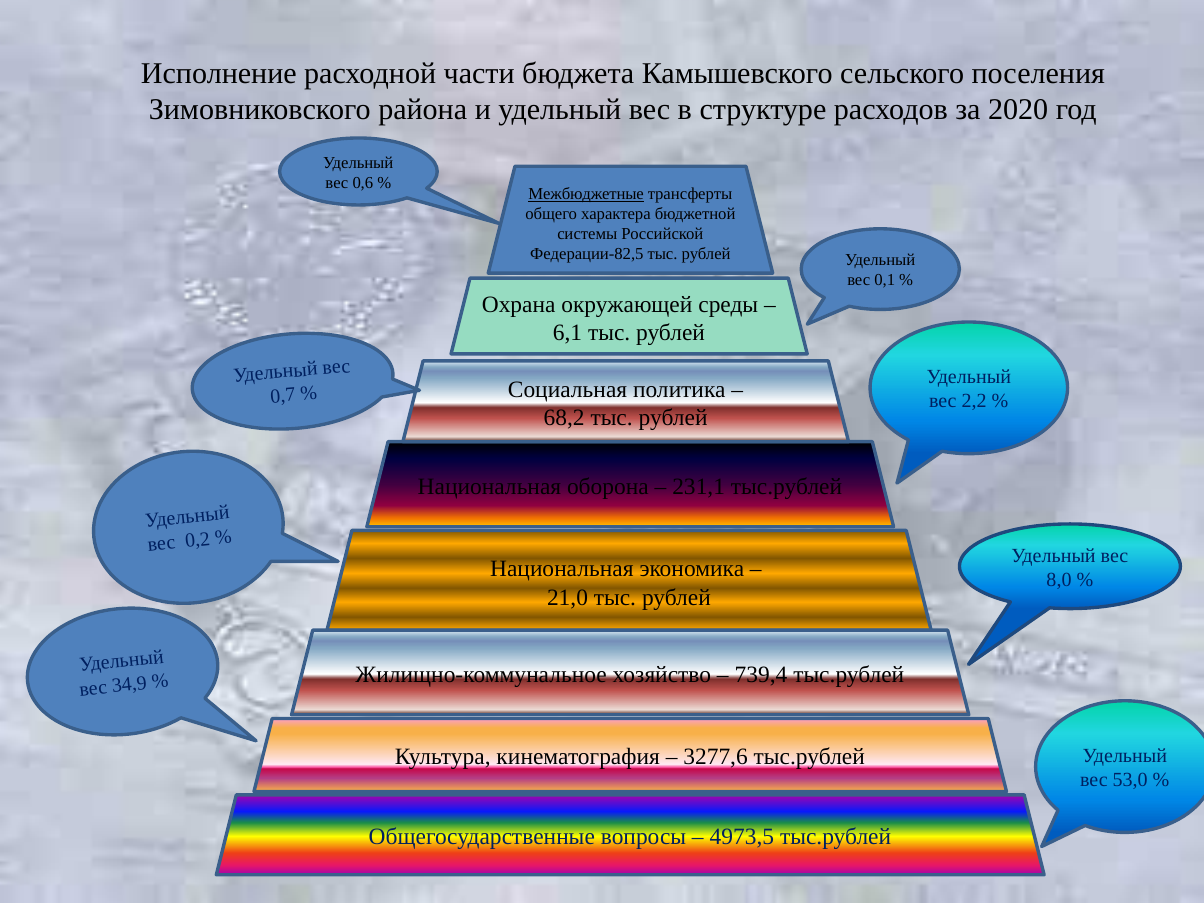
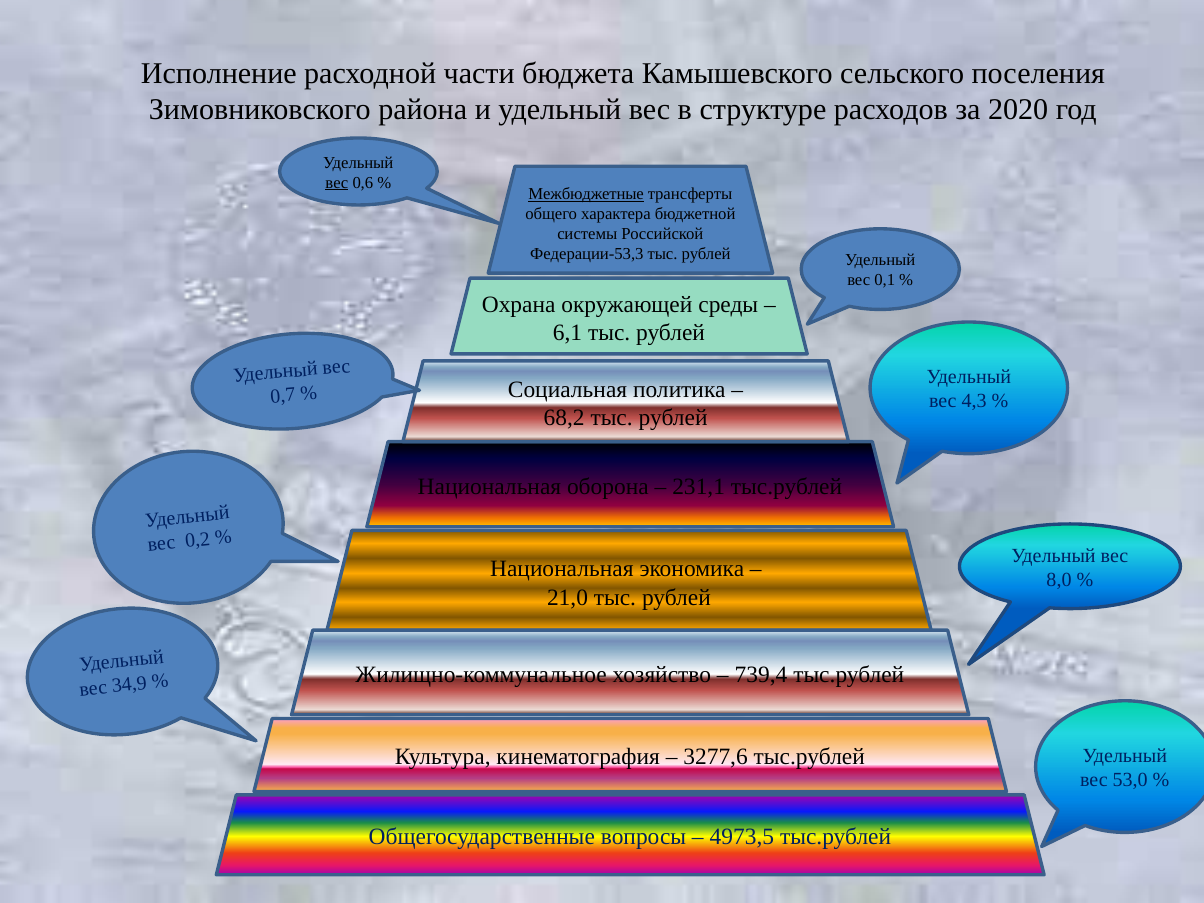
вес underline: none -> present (337, 183)
Федерации-82,5: Федерации-82,5 -> Федерации-53,3 (587, 254)
2,2: 2,2 -> 4,3 (974, 401)
